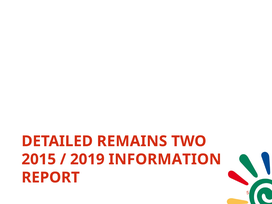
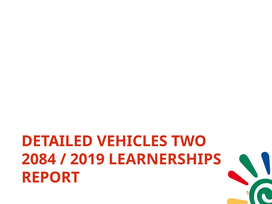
REMAINS: REMAINS -> VEHICLES (132, 141)
2015: 2015 -> 2084 (39, 159)
INFORMATION: INFORMATION -> LEARNERSHIPS (165, 159)
